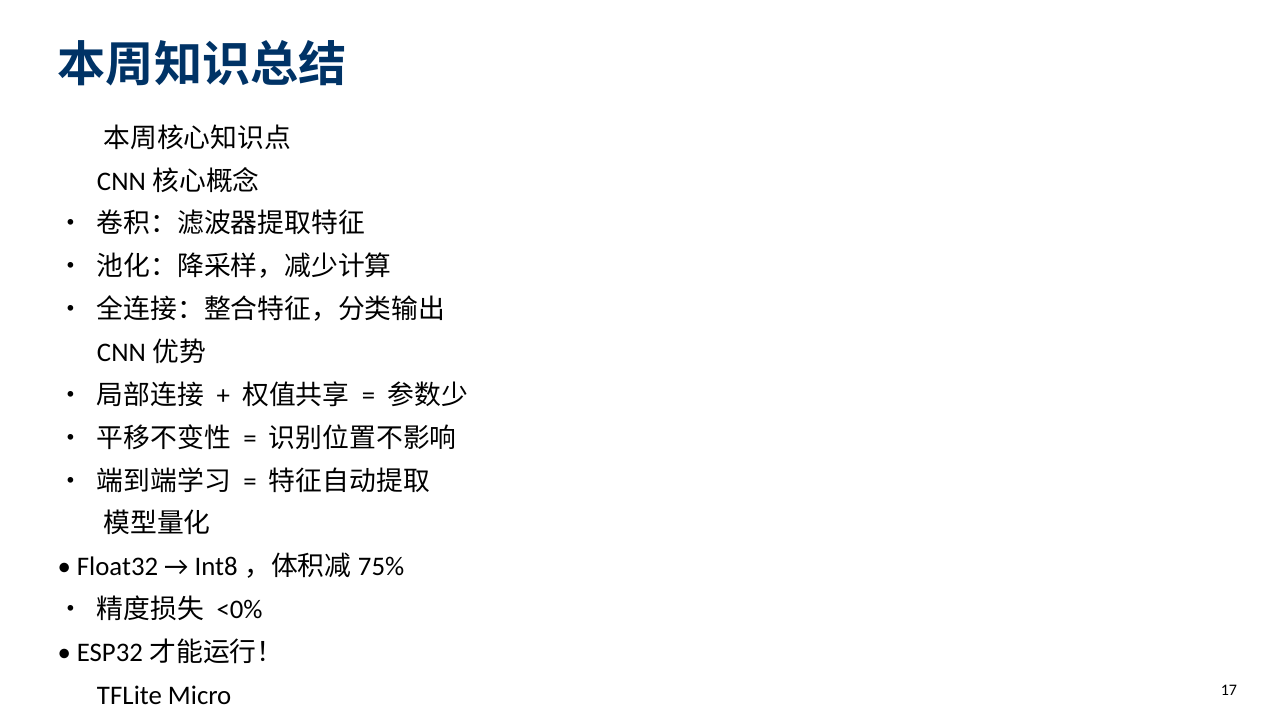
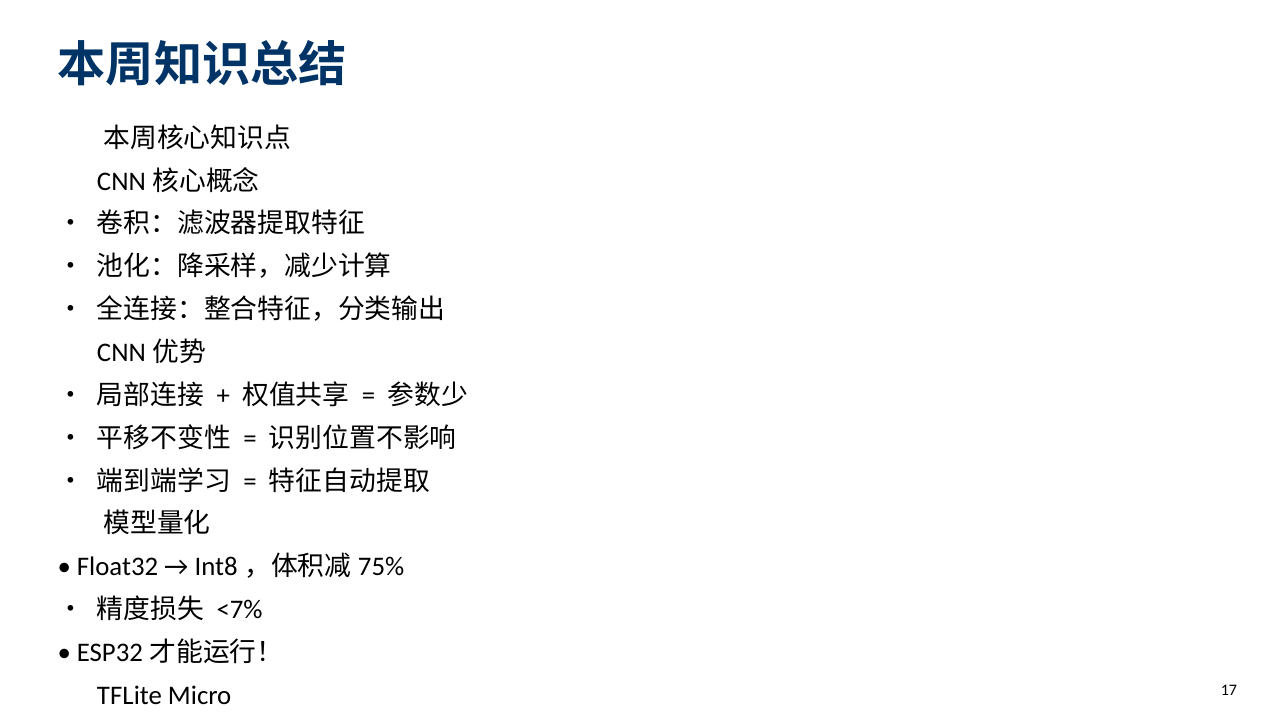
<0%: <0% -> <7% (240, 610)
